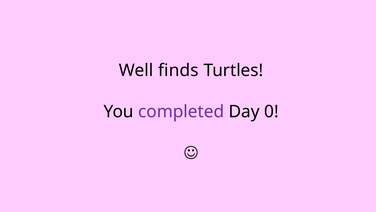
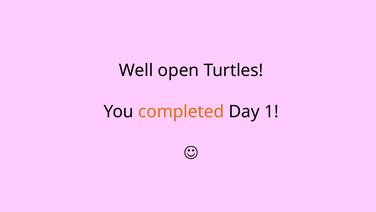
finds: finds -> open (178, 70)
completed colour: purple -> orange (181, 111)
0: 0 -> 1 (271, 111)
